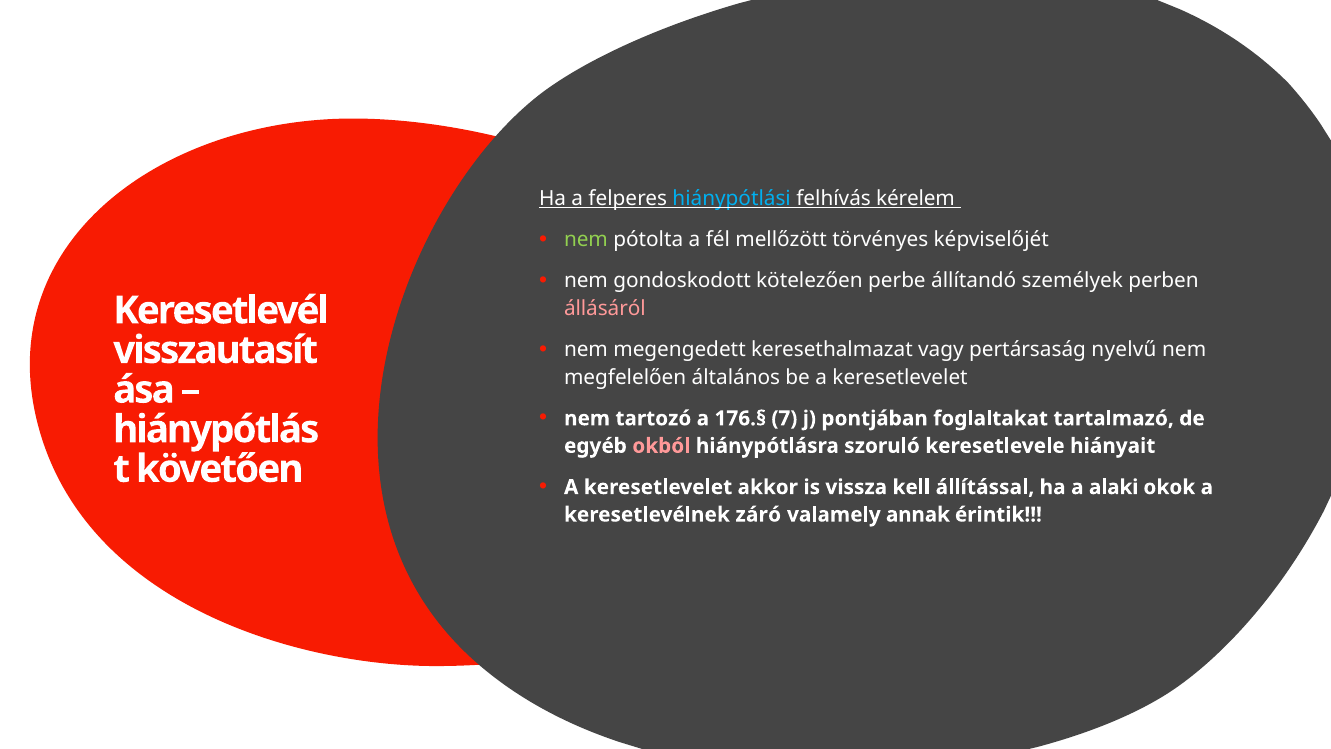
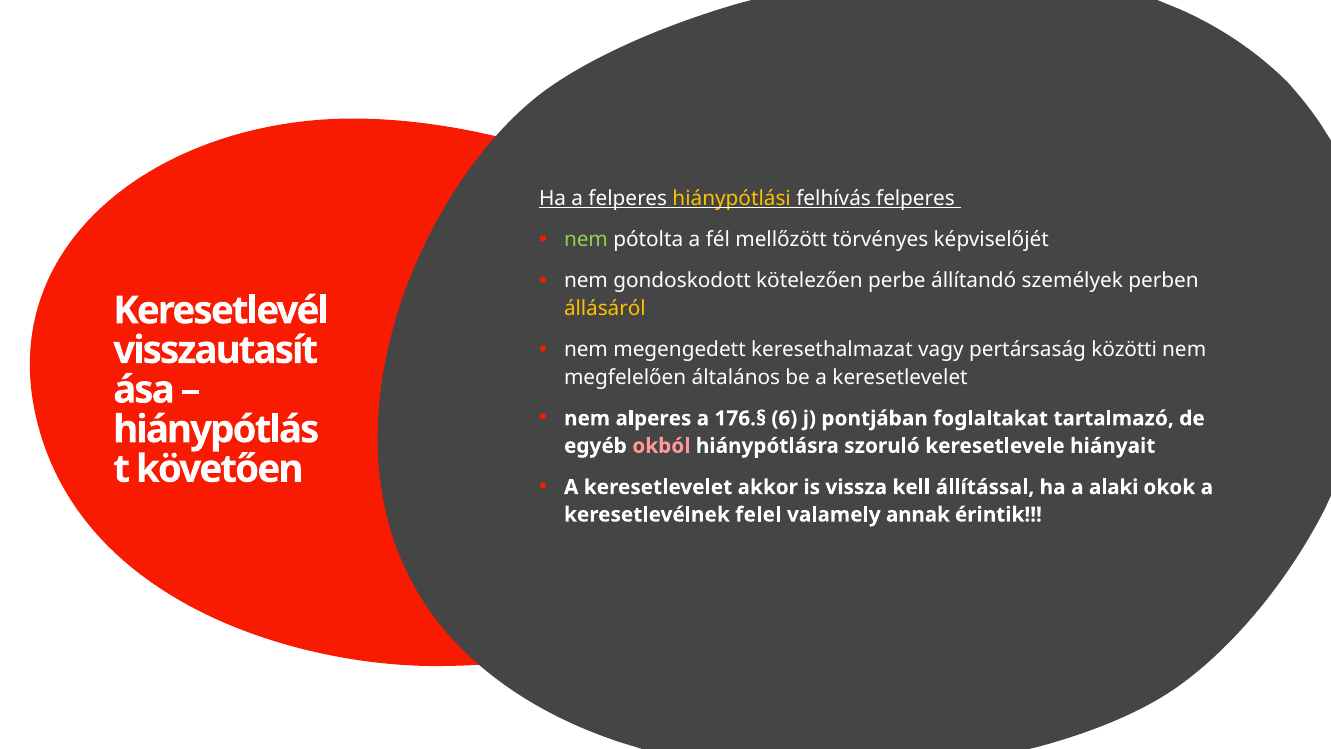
hiánypótlási colour: light blue -> yellow (732, 198)
felhívás kérelem: kérelem -> felperes (915, 198)
állásáról colour: pink -> yellow (605, 308)
nyelvű: nyelvű -> közötti (1124, 350)
tartozó: tartozó -> alperes (653, 418)
7: 7 -> 6 (784, 418)
záró: záró -> felel (758, 514)
